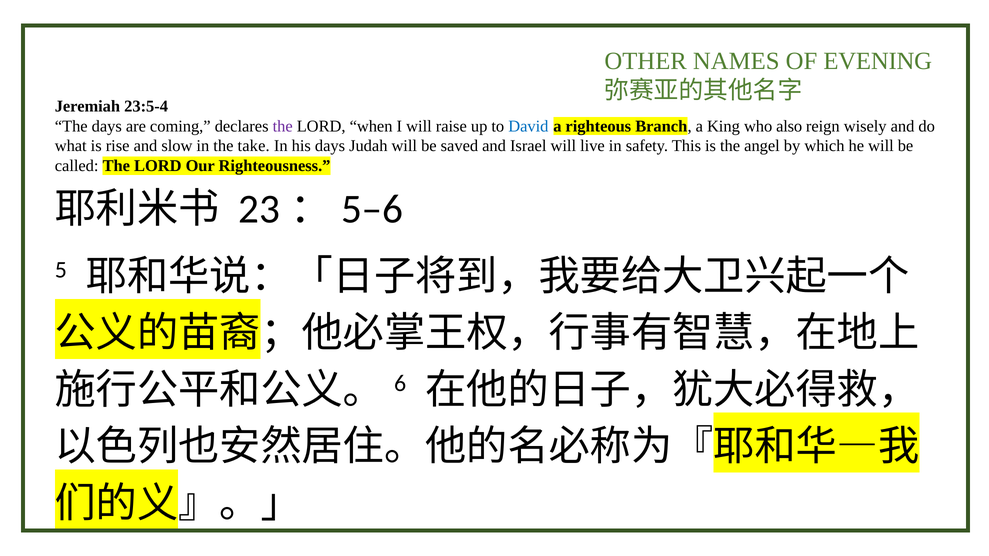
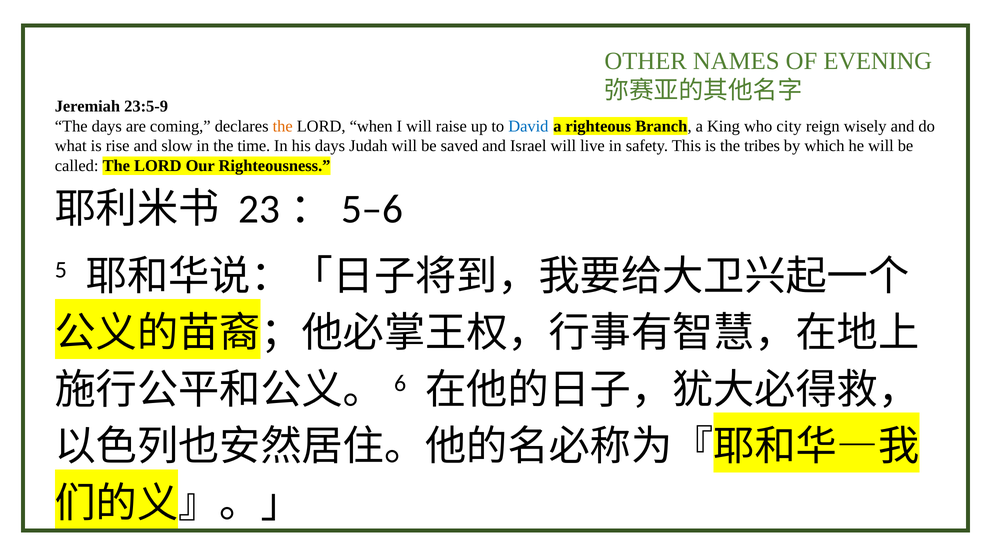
23:5-4: 23:5-4 -> 23:5-9 (146, 106)
the colour: purple -> orange (283, 126)
also: also -> city (789, 126)
take: take -> time (254, 146)
angel: angel -> tribes (762, 146)
